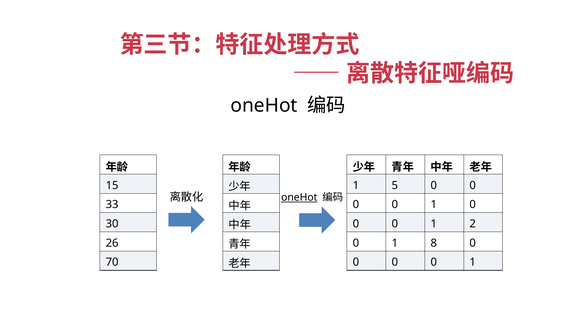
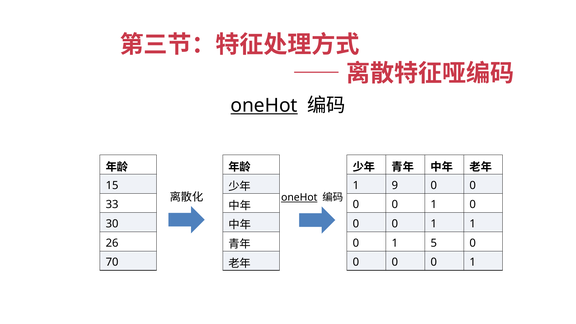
oneHot underline: none -> present (264, 106)
5: 5 -> 9 (395, 185)
1 2: 2 -> 1 (473, 224)
8: 8 -> 5 (434, 243)
